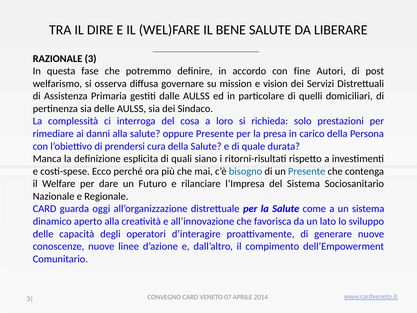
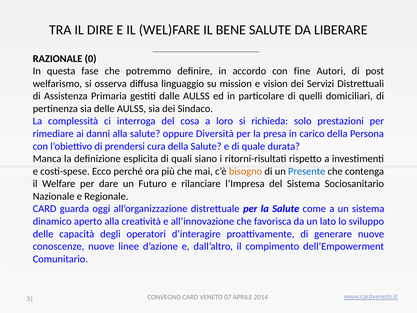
3: 3 -> 0 (91, 59)
governare: governare -> linguaggio (183, 84)
oppure Presente: Presente -> Diversità (215, 134)
bisogno colour: blue -> orange (246, 171)
